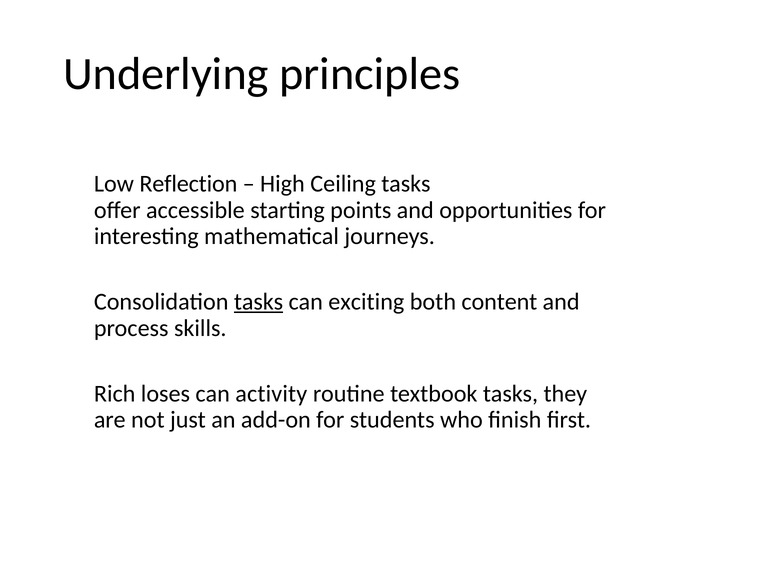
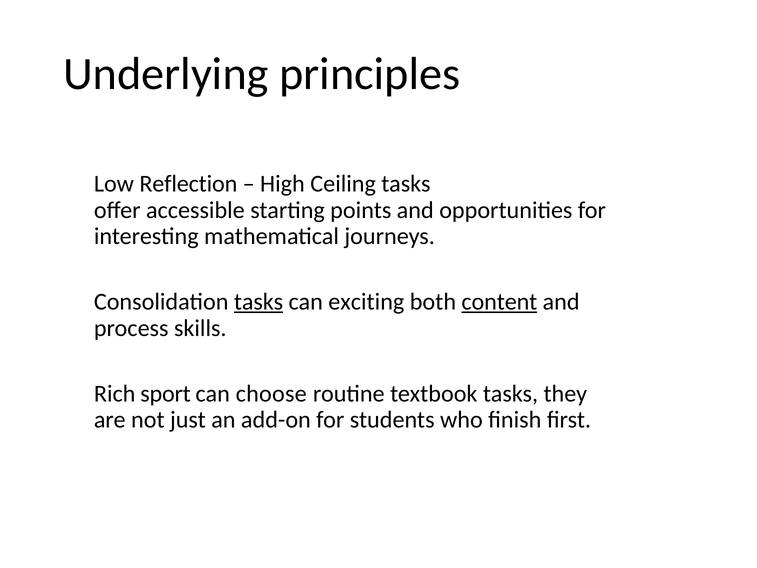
content underline: none -> present (499, 302)
loses: loses -> sport (166, 394)
activity: activity -> choose (271, 394)
